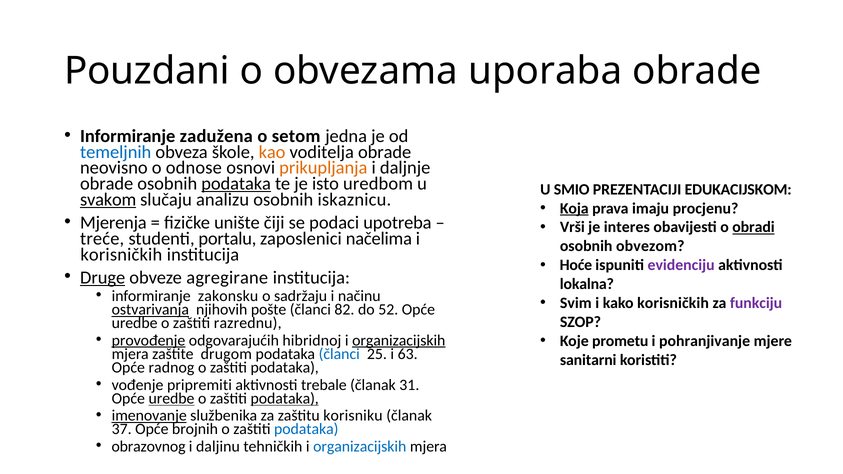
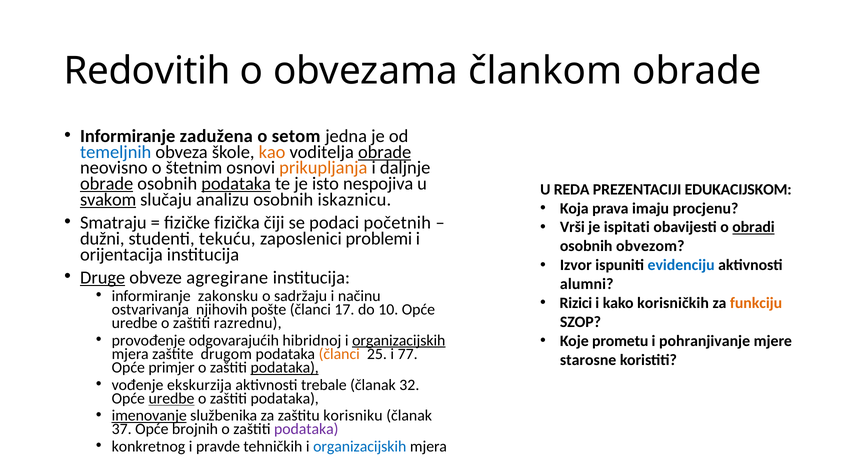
Pouzdani: Pouzdani -> Redovitih (147, 71)
uporaba: uporaba -> člankom (545, 71)
obrade underline: none -> present (385, 152)
odnose: odnose -> štetnim (194, 168)
obrade underline: none -> present (107, 184)
uredbom: uredbom -> nespojiva (378, 184)
SMIO: SMIO -> REDA (572, 189)
Koja underline: present -> none (574, 208)
Mjerenja: Mjerenja -> Smatraju (113, 223)
unište: unište -> fizička (237, 223)
upotreba: upotreba -> početnih (397, 223)
interes: interes -> ispitati (627, 227)
treće: treće -> dužni (102, 239)
portalu: portalu -> tekuću (227, 239)
načelima: načelima -> problemi (379, 239)
korisničkih: korisničkih -> orijentacija (121, 255)
Hoće: Hoće -> Izvor (576, 265)
evidenciju colour: purple -> blue (681, 265)
lokalna: lokalna -> alumni (587, 284)
Svim: Svim -> Rizici (576, 303)
funkciju colour: purple -> orange (756, 303)
ostvarivanja underline: present -> none (150, 310)
82: 82 -> 17 (344, 310)
52: 52 -> 10 (388, 310)
provođenje underline: present -> none (149, 340)
članci colour: blue -> orange (339, 354)
63: 63 -> 77 (408, 354)
sanitarni: sanitarni -> starosne (588, 360)
radnog: radnog -> primjer (172, 368)
podataka underline: none -> present (285, 368)
pripremiti: pripremiti -> ekskurzija (199, 385)
31: 31 -> 32 (409, 385)
podataka underline: present -> none (285, 399)
podataka colour: blue -> purple (306, 429)
obrazovnog: obrazovnog -> konkretnog (148, 447)
daljinu: daljinu -> pravde (218, 447)
